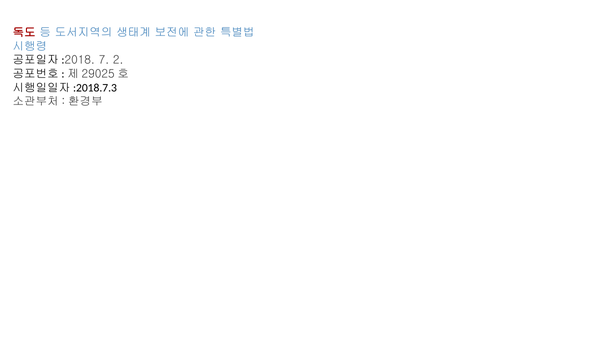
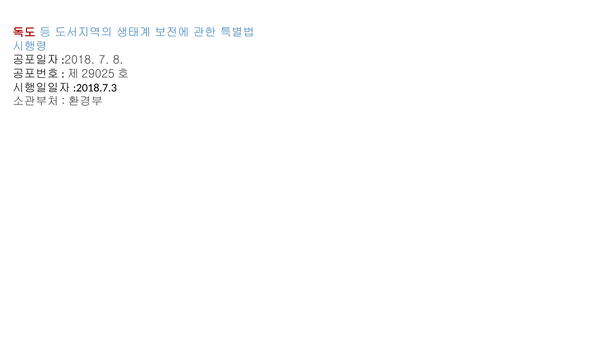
2: 2 -> 8 (118, 60)
